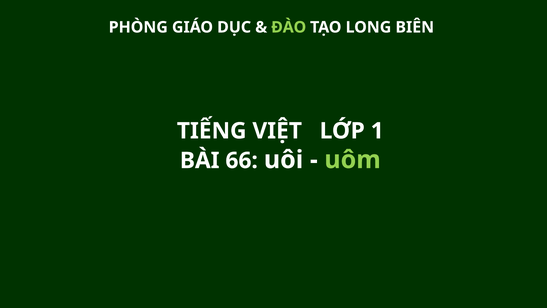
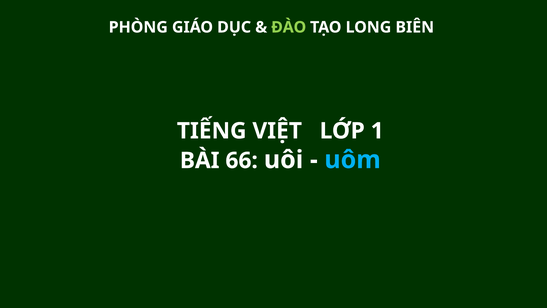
uôm colour: light green -> light blue (353, 160)
